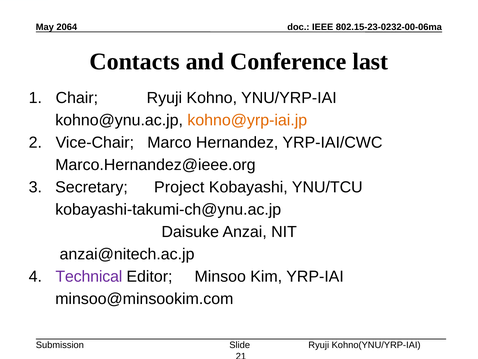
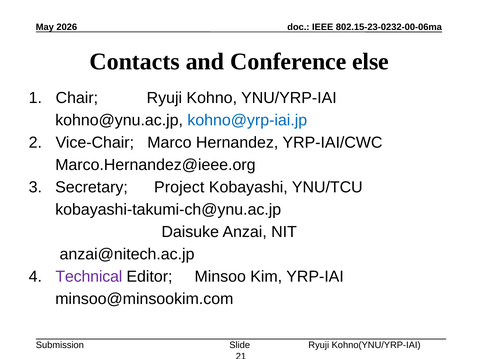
2064: 2064 -> 2026 (67, 27)
last: last -> else (370, 62)
kohno@yrp-iai.jp colour: orange -> blue (247, 120)
